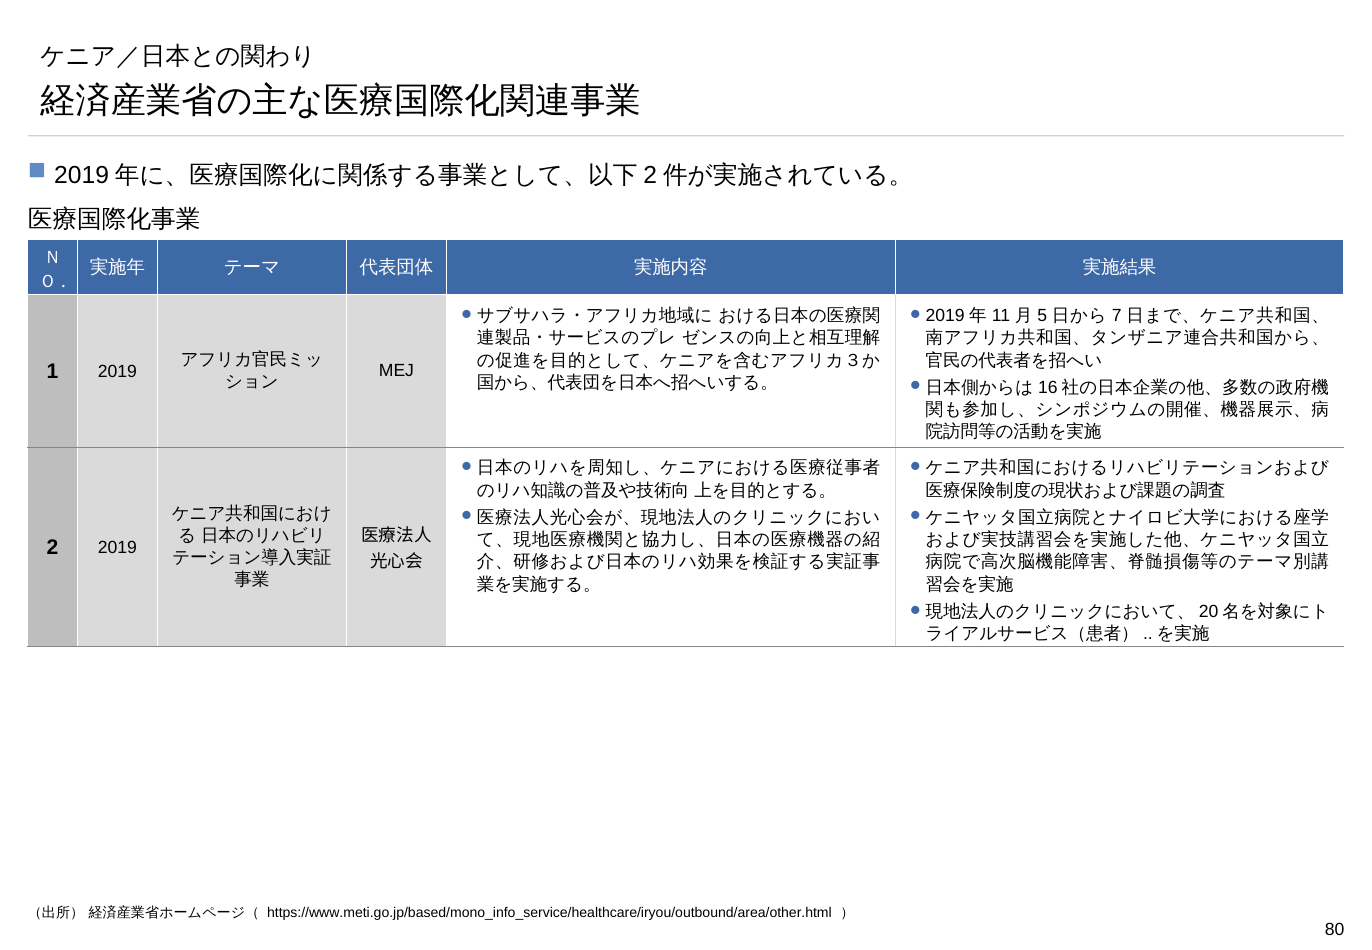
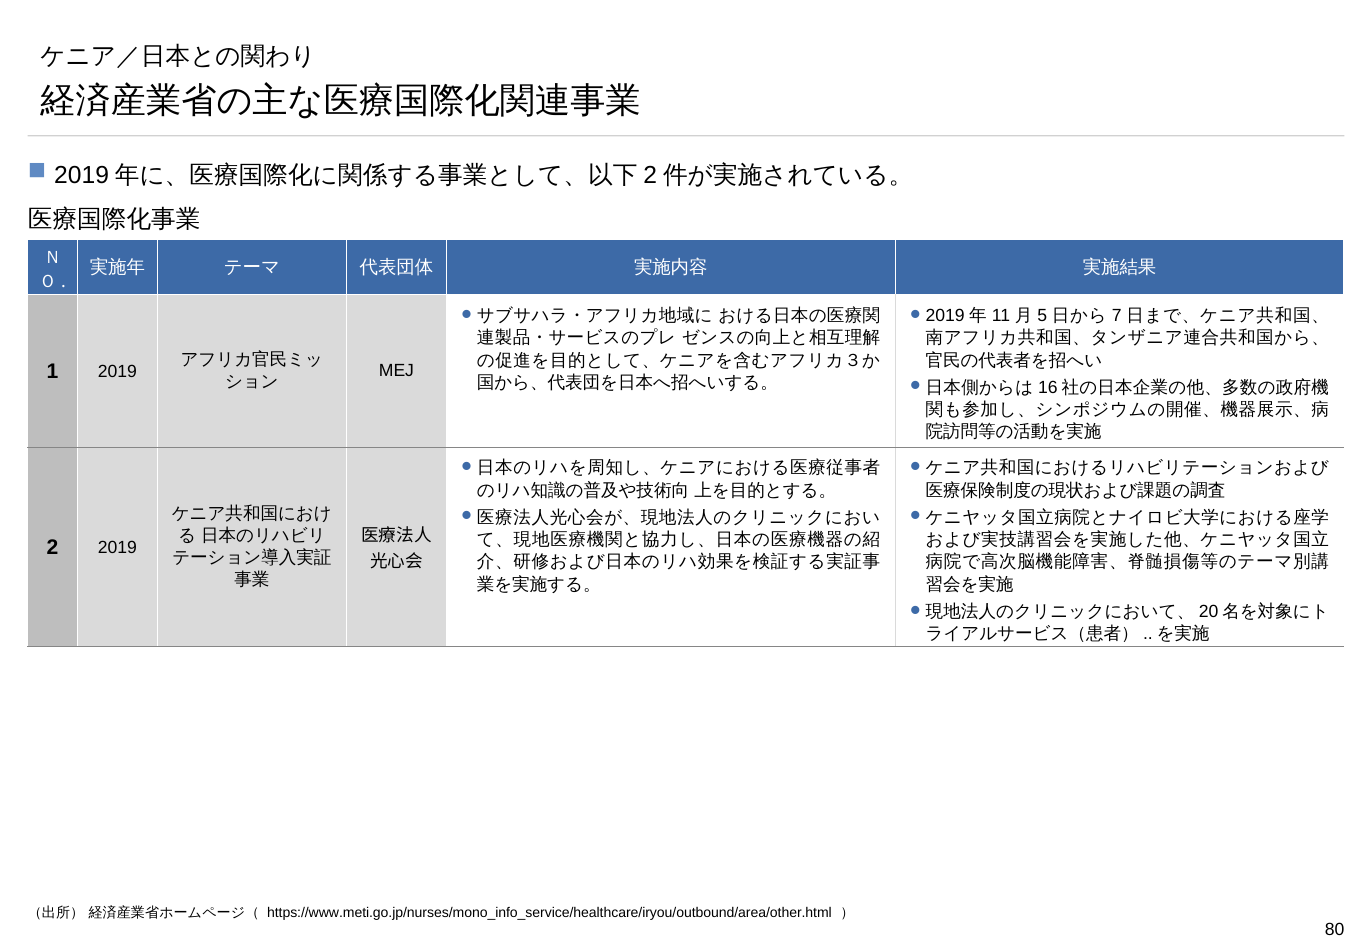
https://www.meti.go.jp/based/mono_info_service/healthcare/iryou/outbound/area/other.html: https://www.meti.go.jp/based/mono_info_service/healthcare/iryou/outbound/area/other.html -> https://www.meti.go.jp/nurses/mono_info_service/healthcare/iryou/outbound/area/other.html (549, 913)
